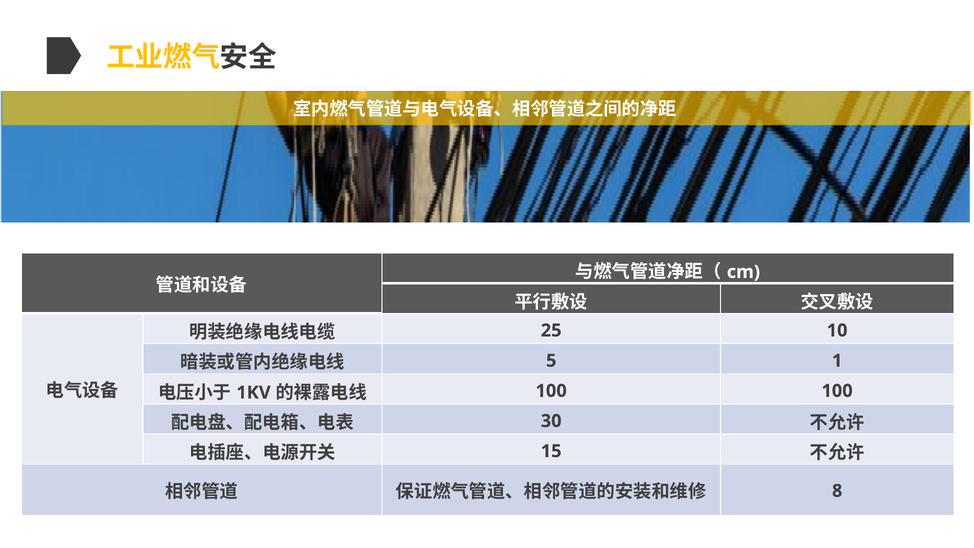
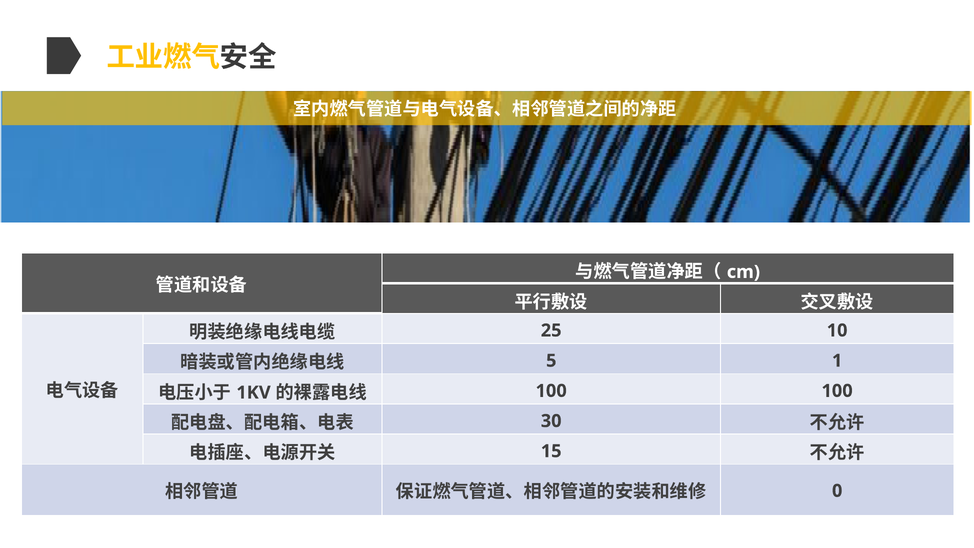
8: 8 -> 0 (837, 491)
